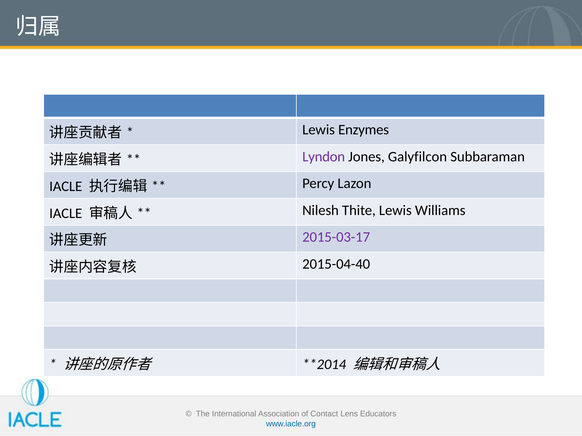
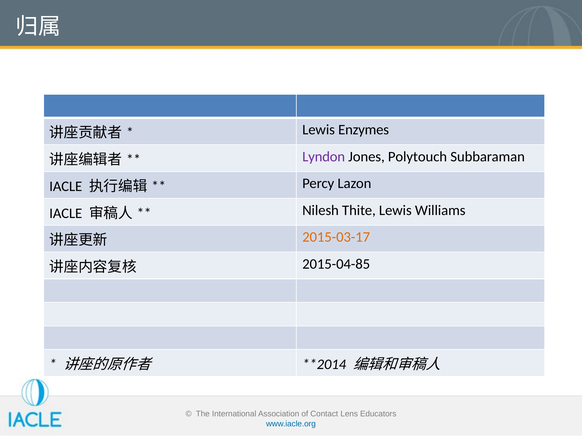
Galyfilcon: Galyfilcon -> Polytouch (418, 157)
2015-03-17 colour: purple -> orange (336, 237)
2015-04-40: 2015-04-40 -> 2015-04-85 (336, 264)
